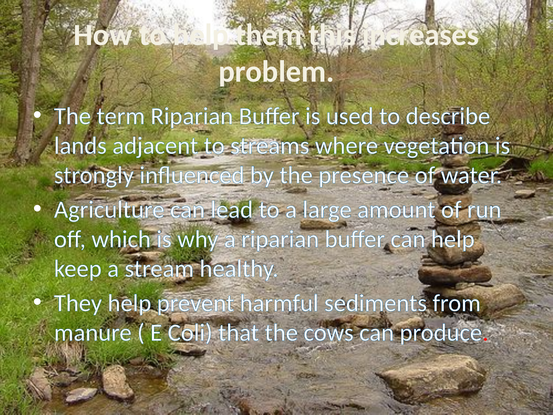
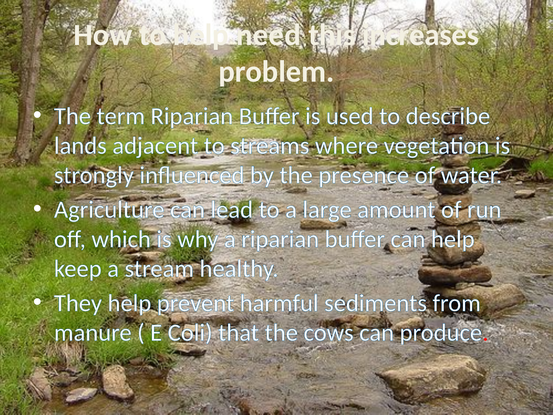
them: them -> need (268, 35)
